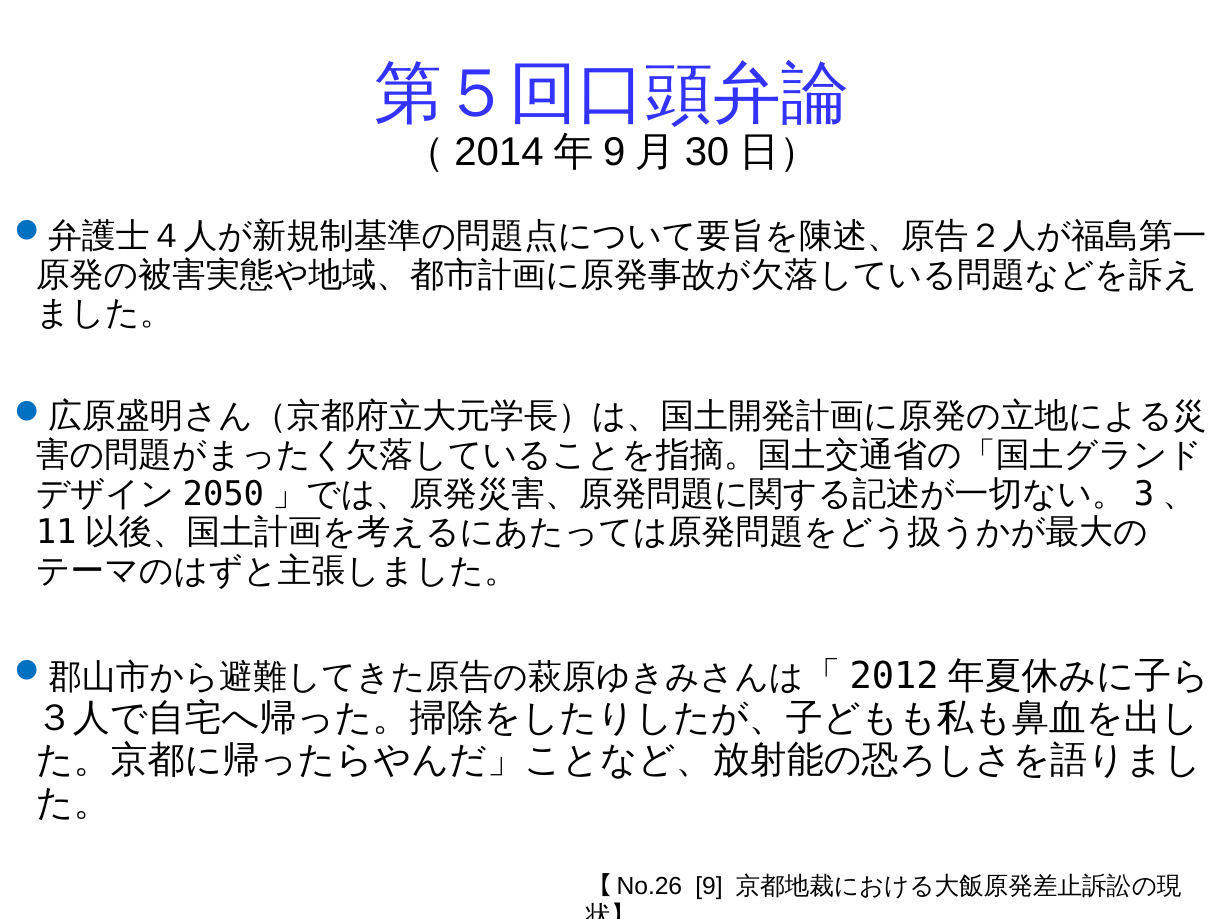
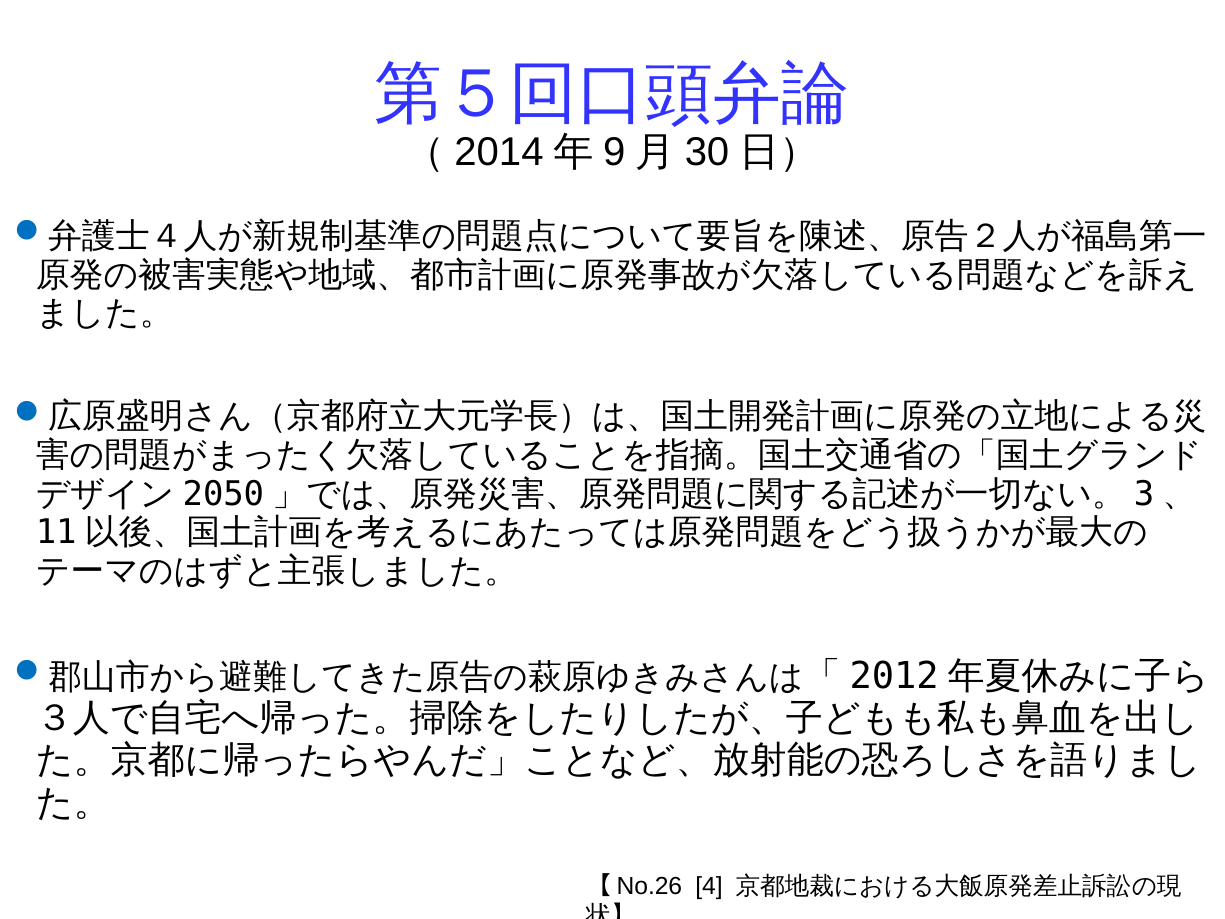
【No.26 9: 9 -> 4 (709, 886)
